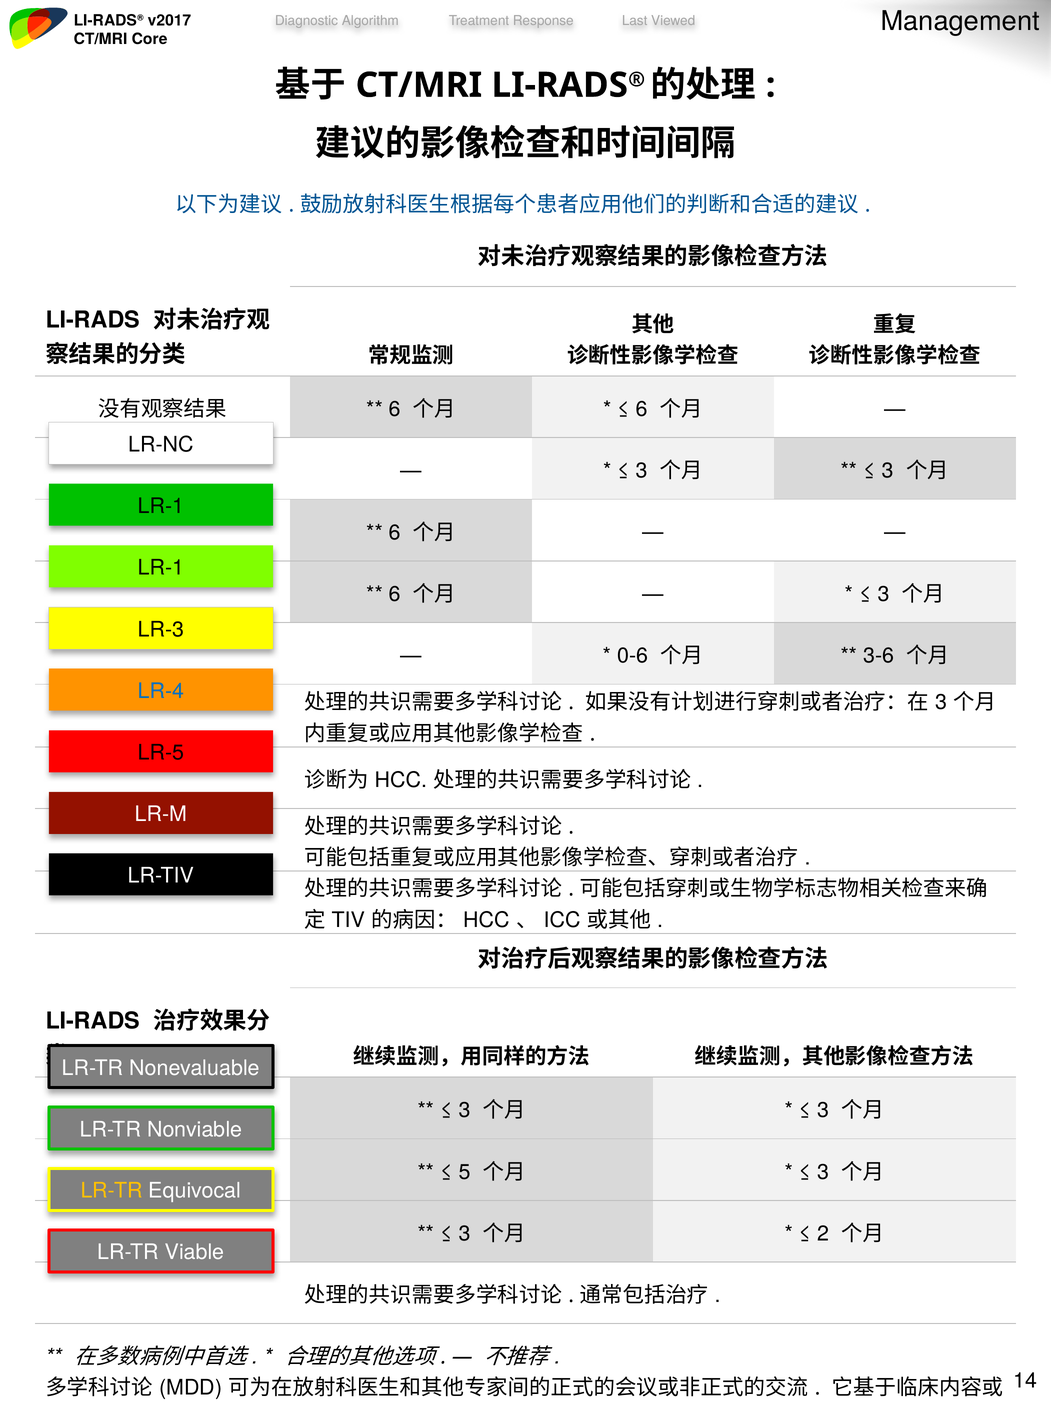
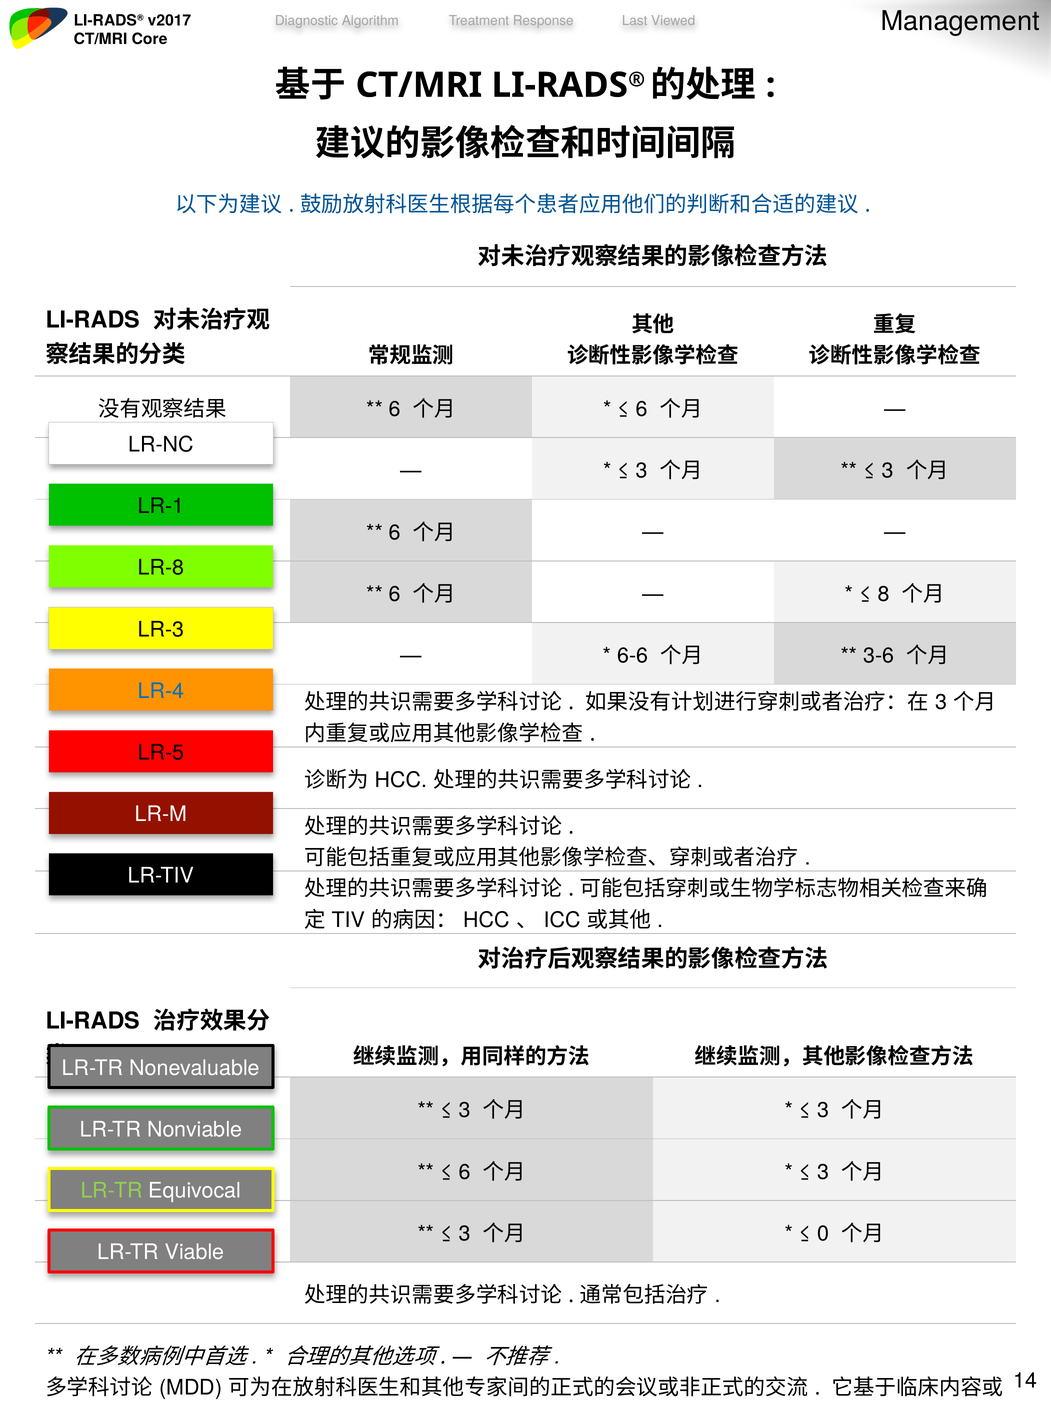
LR-1: LR-1 -> LR-8 (161, 568)
3: 3 -> 8 (884, 594)
0-6: 0-6 -> 6-6 (633, 655)
5: 5 -> 6 (464, 1171)
LR-TR colour: yellow -> light green (112, 1190)
2: 2 -> 0 (823, 1233)
